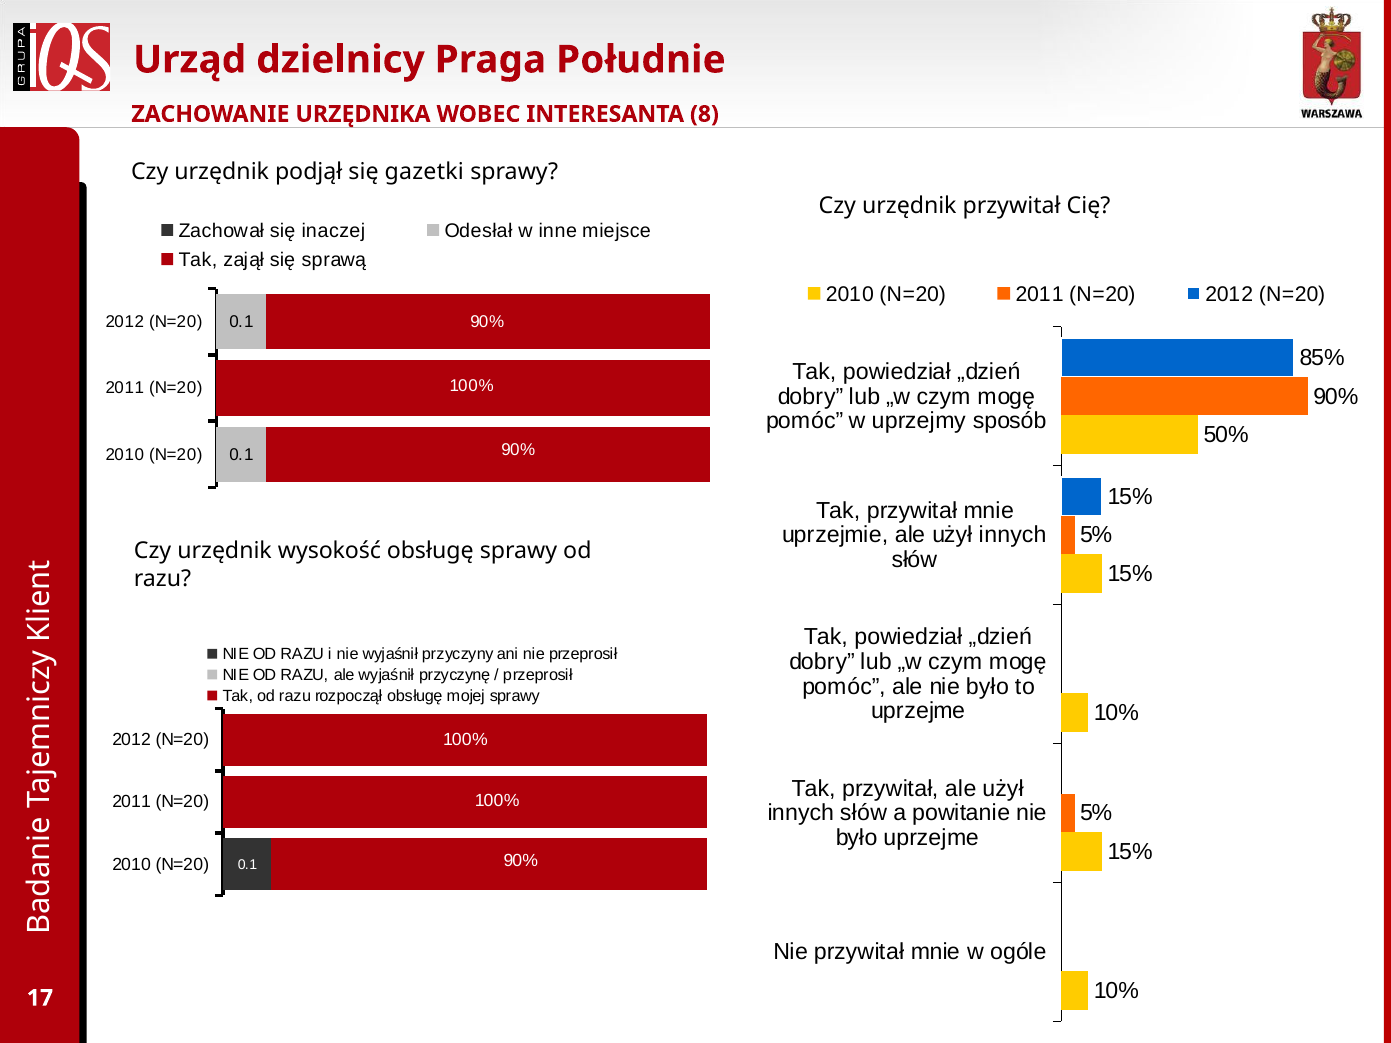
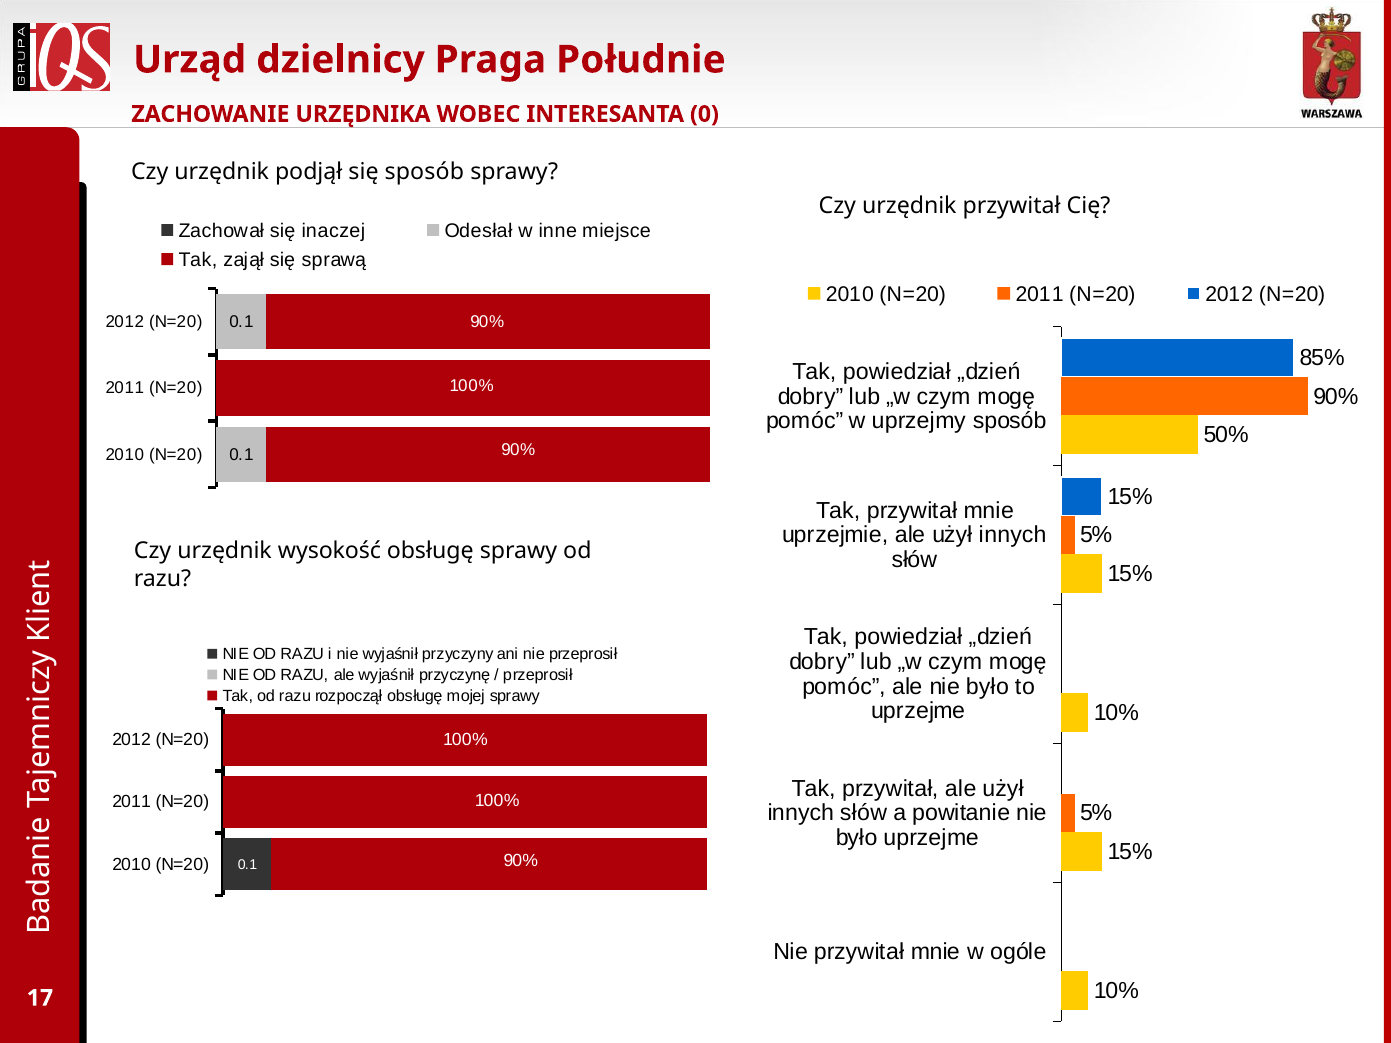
8: 8 -> 0 (704, 114)
się gazetki: gazetki -> sposób (424, 172)
